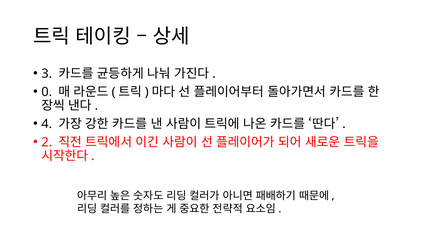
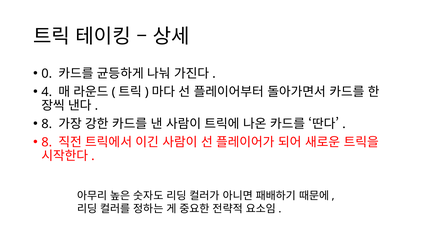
3: 3 -> 0 (47, 74)
0: 0 -> 4 (47, 92)
4: 4 -> 8 (47, 124)
2: 2 -> 8 (47, 142)
